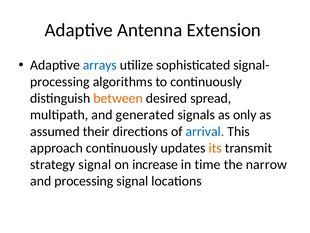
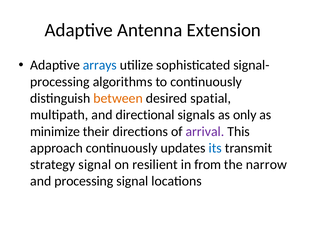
spread: spread -> spatial (211, 98)
generated: generated -> directional (145, 115)
assumed: assumed -> minimize (55, 131)
arrival colour: blue -> purple (205, 131)
its colour: orange -> blue (215, 148)
increase: increase -> resilient (155, 164)
time: time -> from (208, 164)
